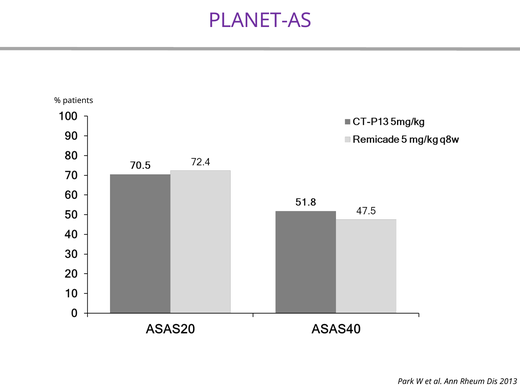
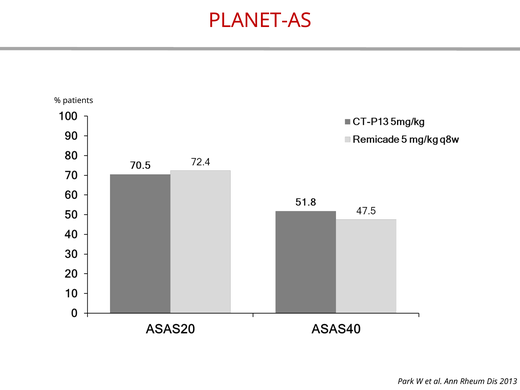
PLANET-AS colour: purple -> red (260, 21)
